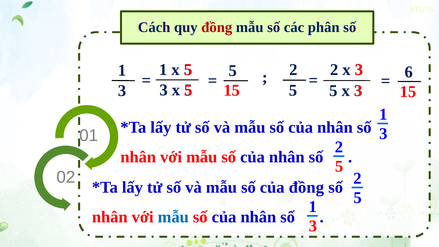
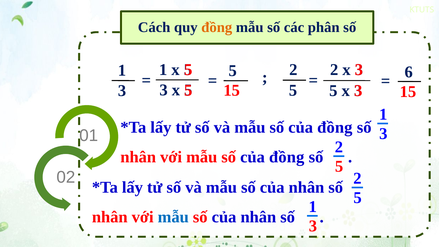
đồng colour: red -> orange (217, 27)
nhân: nhân -> đồng (335, 127)
nhân: nhân -> đồng (287, 157)
đồng: đồng -> nhân (306, 188)
